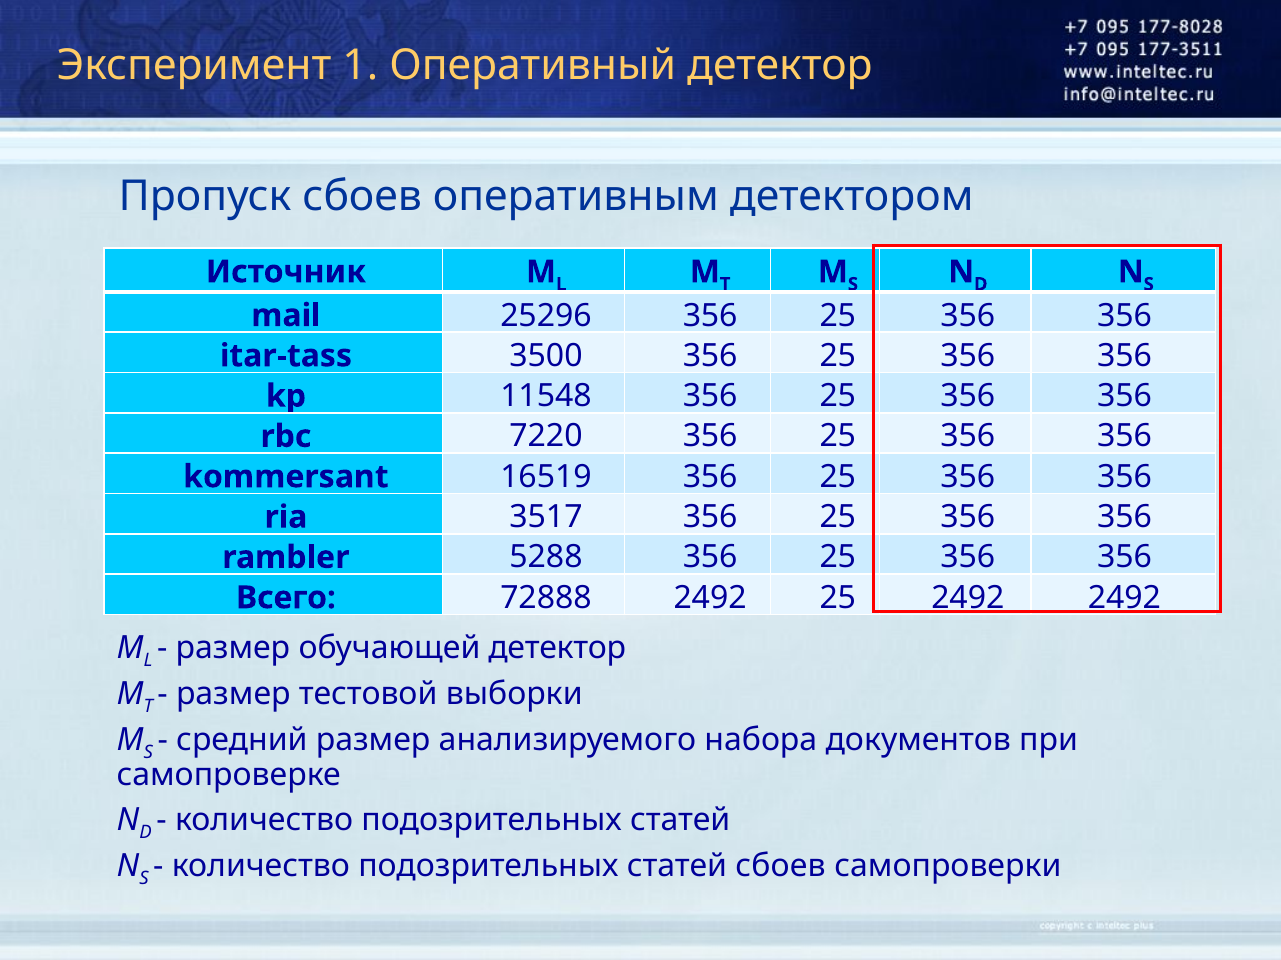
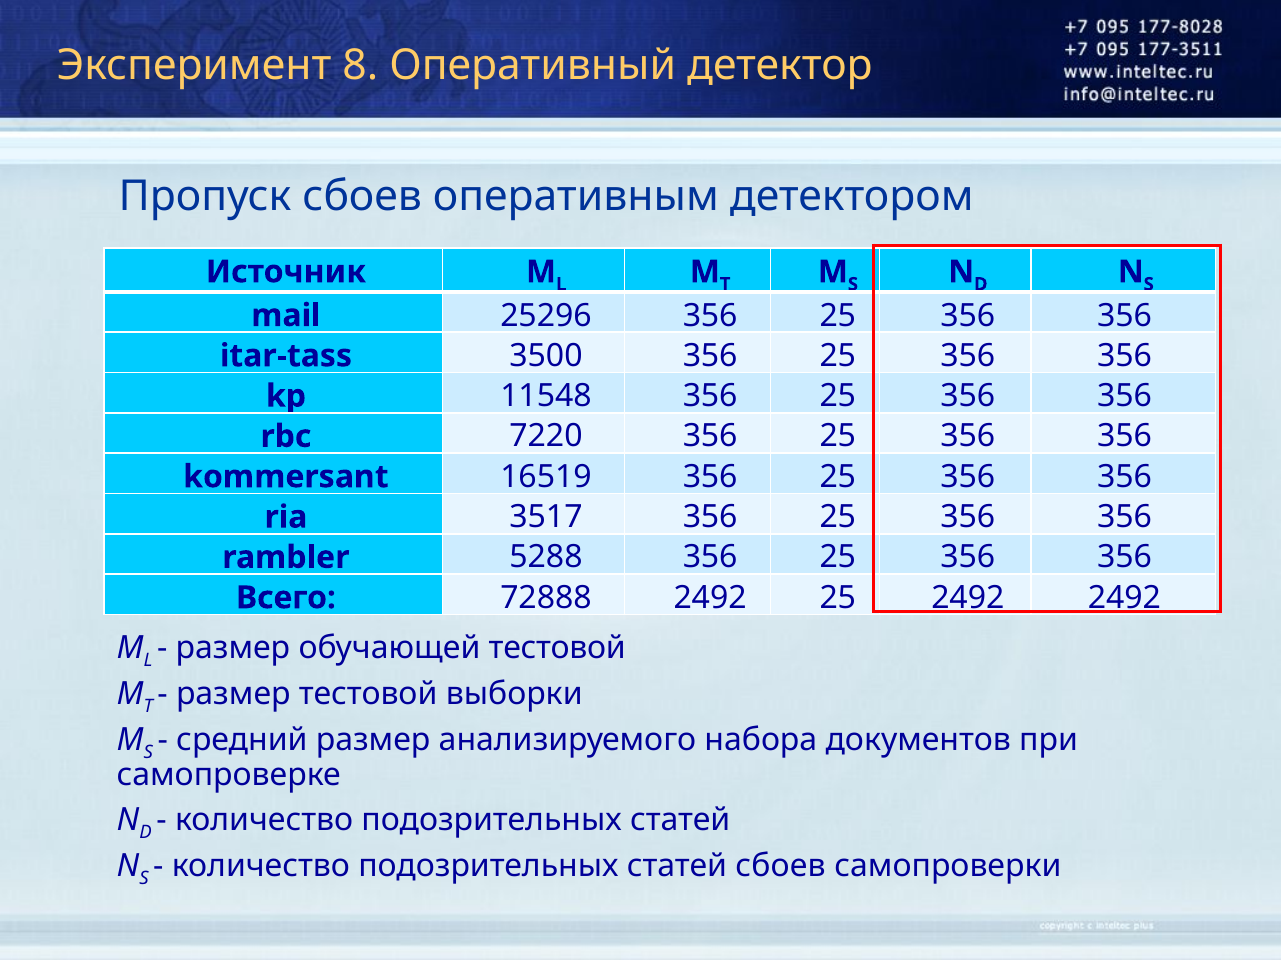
1: 1 -> 8 (360, 66)
обучающей детектор: детектор -> тестовой (557, 649)
